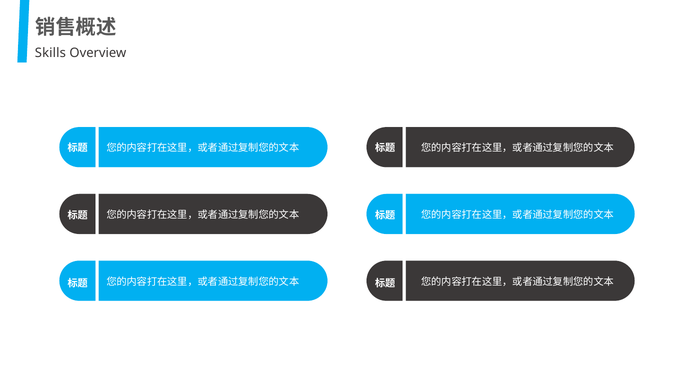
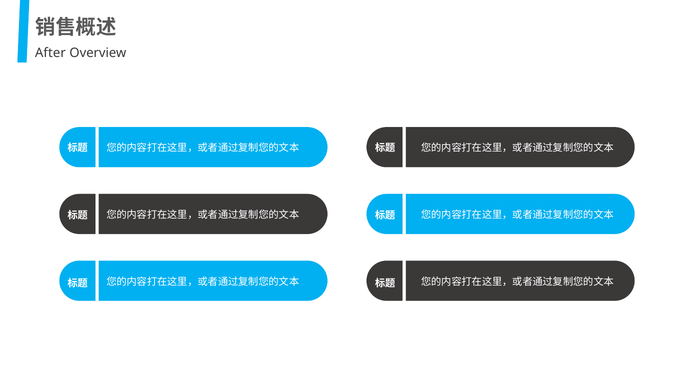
Skills: Skills -> After (50, 53)
